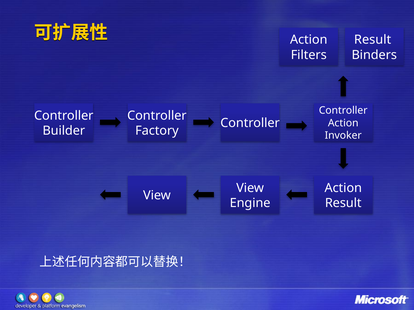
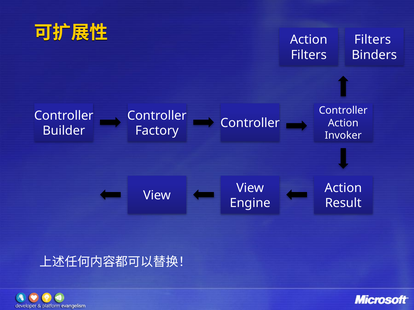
Result: Result -> Filters (373, 40)
